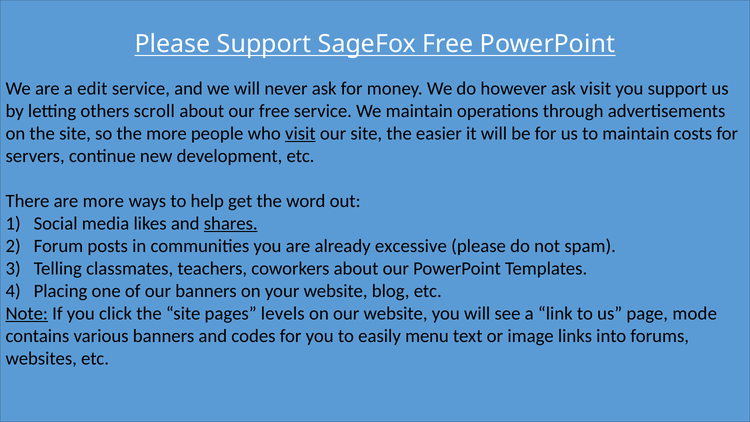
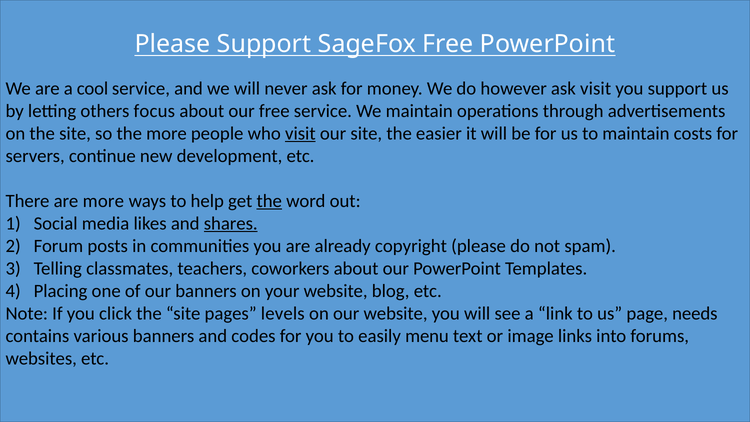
edit: edit -> cool (92, 88)
scroll: scroll -> focus (154, 111)
the underline: none -> present (269, 201)
excessive: excessive -> copyright (411, 246)
Note underline: present -> none (27, 313)
mode: mode -> needs (695, 313)
